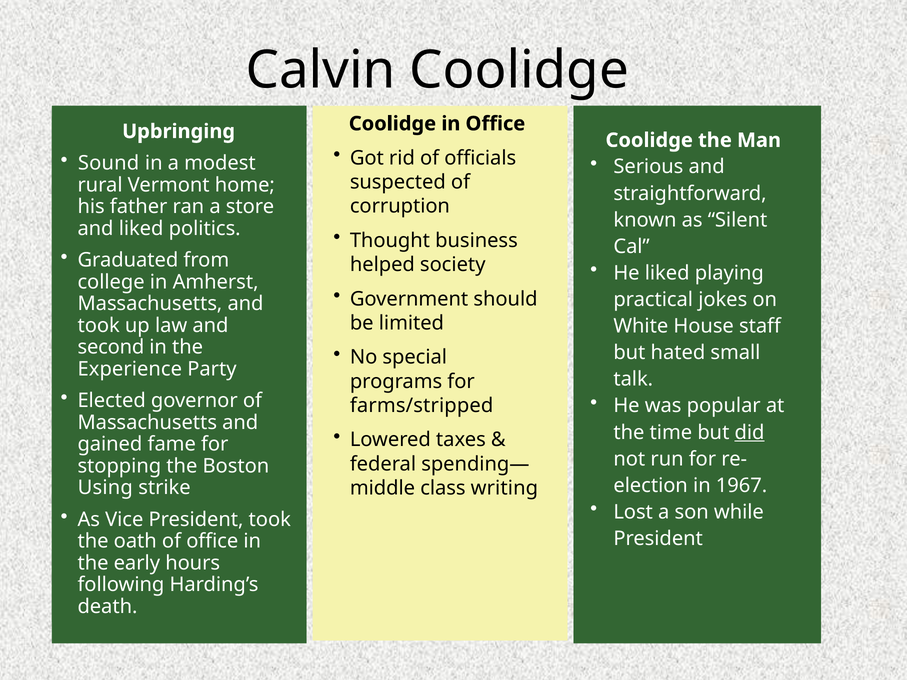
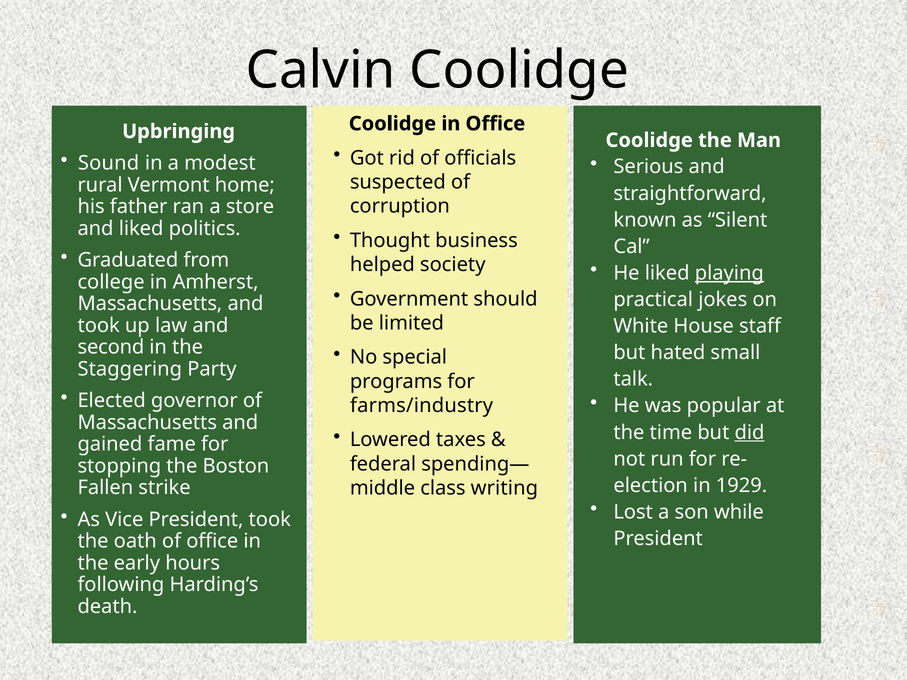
playing underline: none -> present (729, 273)
Experience: Experience -> Staggering (130, 369)
farms/stripped: farms/stripped -> farms/industry (422, 406)
1967: 1967 -> 1929 (742, 486)
Using: Using -> Fallen (105, 488)
